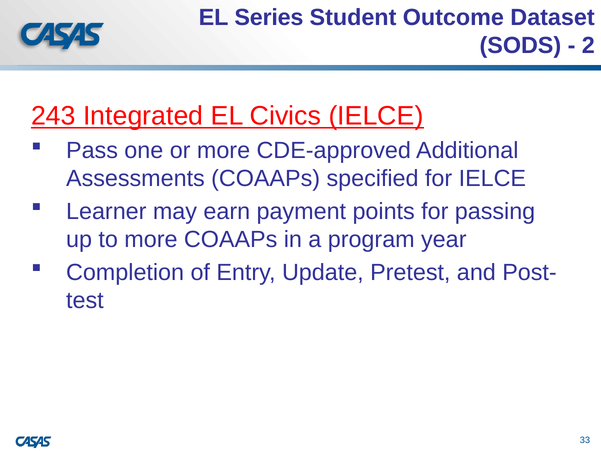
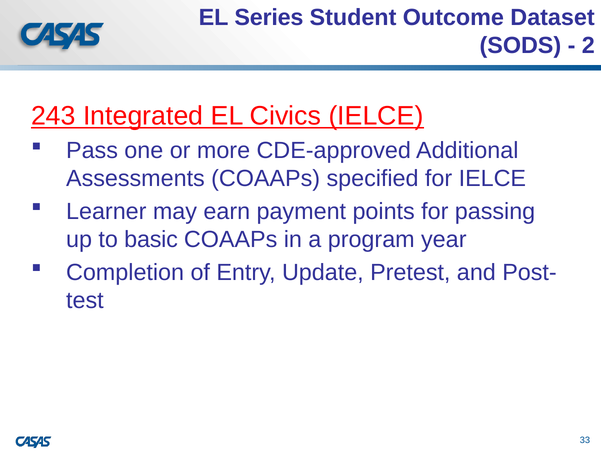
to more: more -> basic (151, 239)
